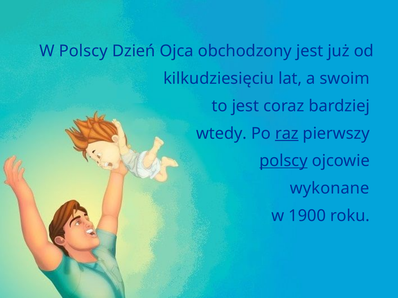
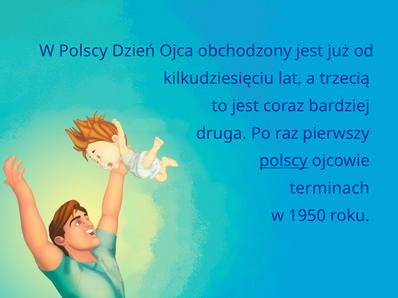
swoim: swoim -> trzecią (345, 79)
wtedy: wtedy -> druga (221, 134)
raz underline: present -> none (287, 134)
wykonane: wykonane -> terminach (330, 189)
1900: 1900 -> 1950 (307, 216)
